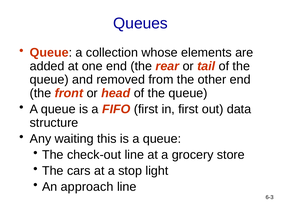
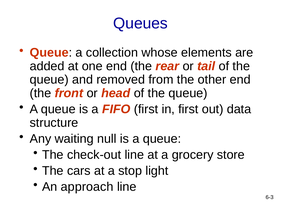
this: this -> null (107, 139)
